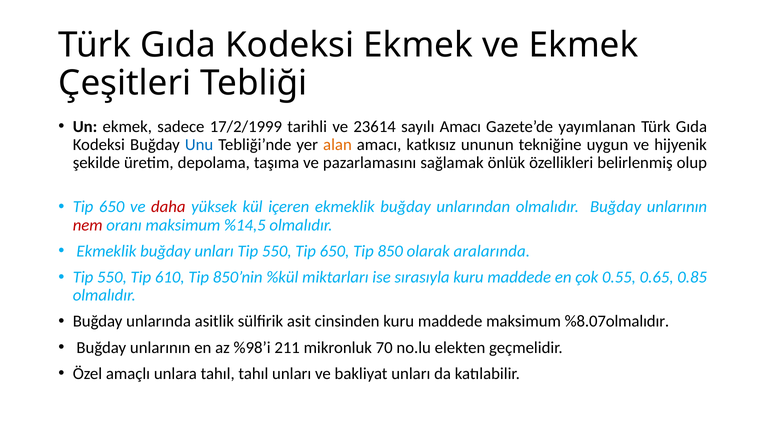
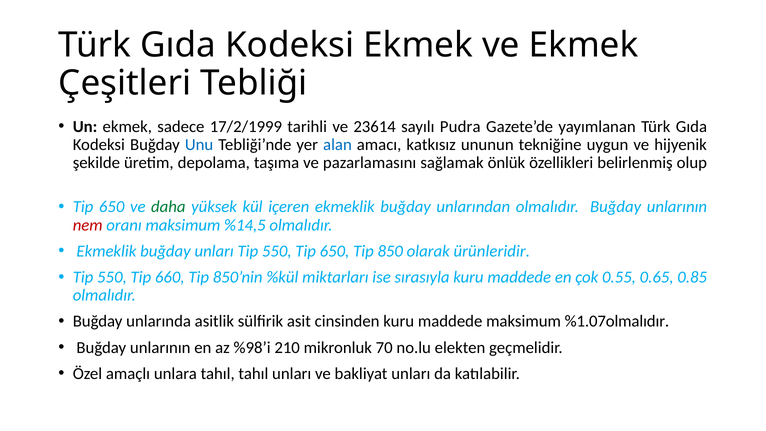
sayılı Amacı: Amacı -> Pudra (460, 127)
alan colour: orange -> blue (337, 145)
daha colour: red -> green (168, 207)
aralarında: aralarında -> ürünleridir (492, 251)
610: 610 -> 660 (170, 277)
%8.07olmalıdır: %8.07olmalıdır -> %1.07olmalıdır (617, 321)
211: 211 -> 210 (287, 347)
